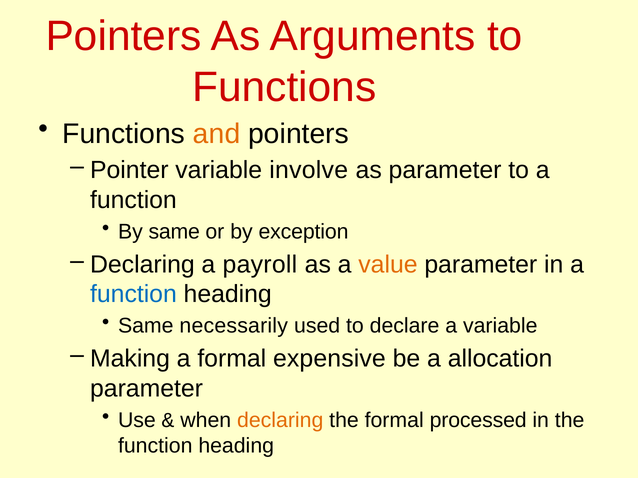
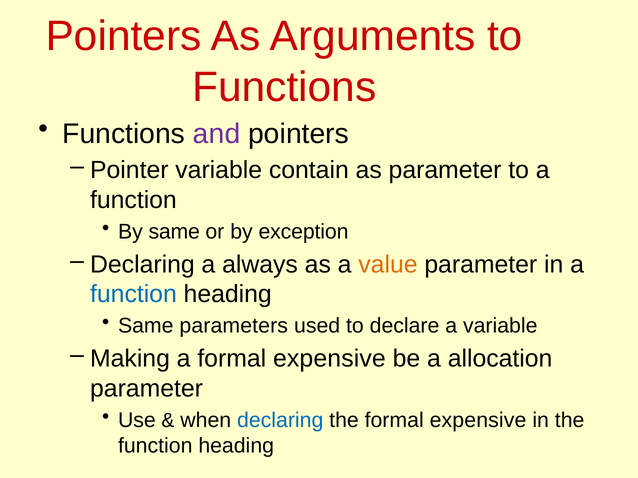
and colour: orange -> purple (217, 134)
involve: involve -> contain (309, 170)
payroll: payroll -> always (260, 265)
necessarily: necessarily -> parameters (234, 326)
declaring colour: orange -> blue (280, 421)
the formal processed: processed -> expensive (478, 421)
